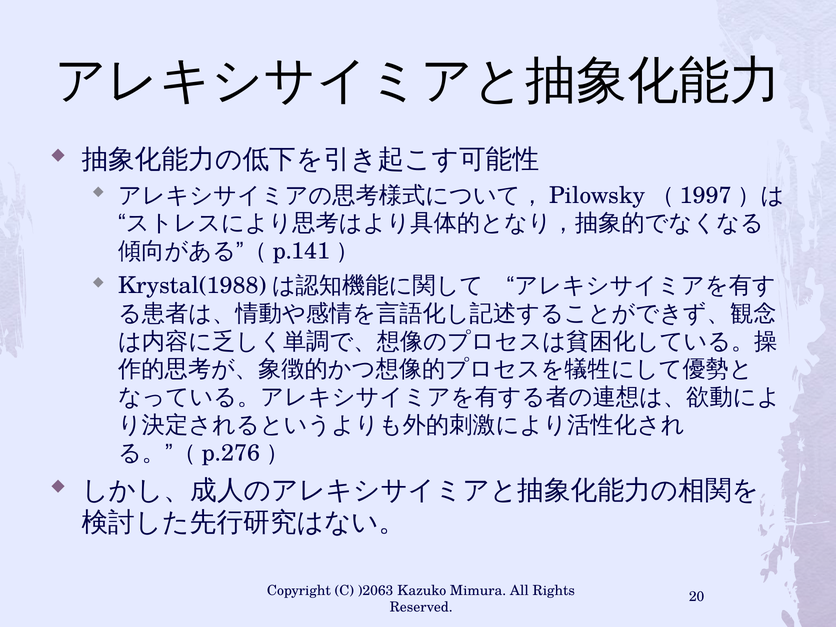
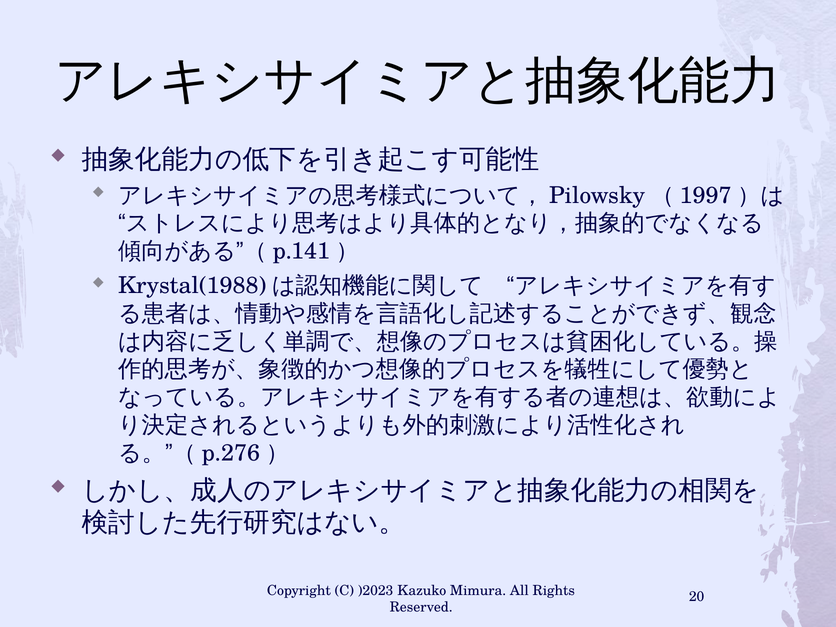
)2063: )2063 -> )2023 (376, 590)
